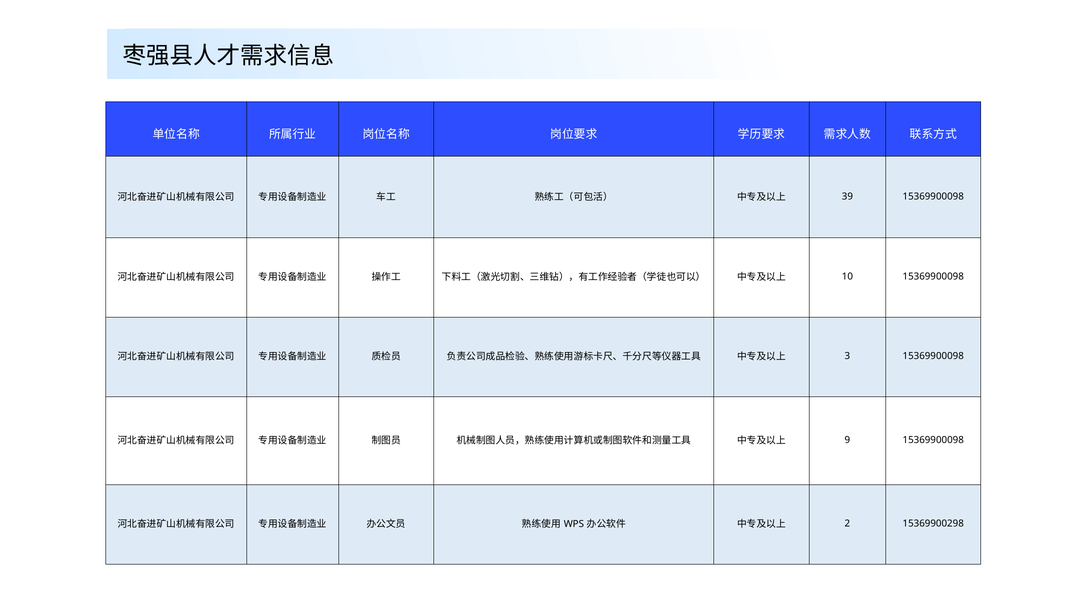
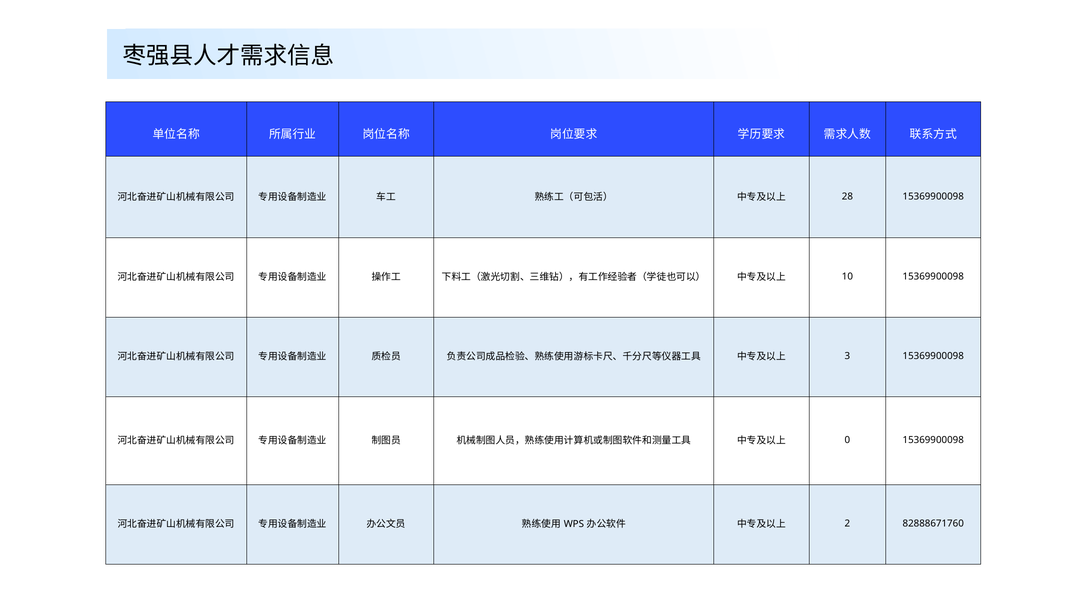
39: 39 -> 28 (847, 196)
9: 9 -> 0 (847, 440)
15369900298: 15369900298 -> 82888671760 (933, 524)
